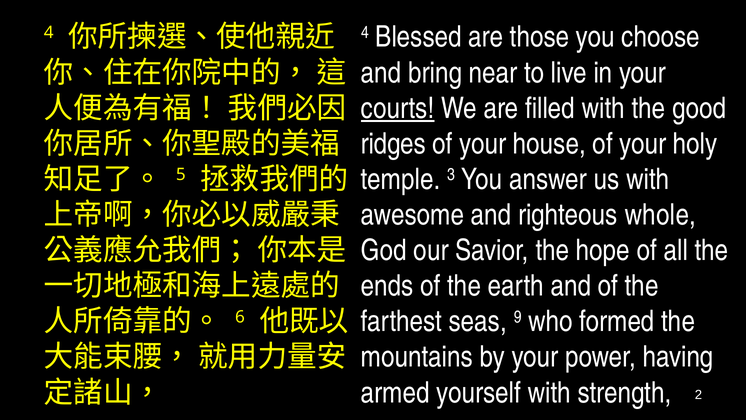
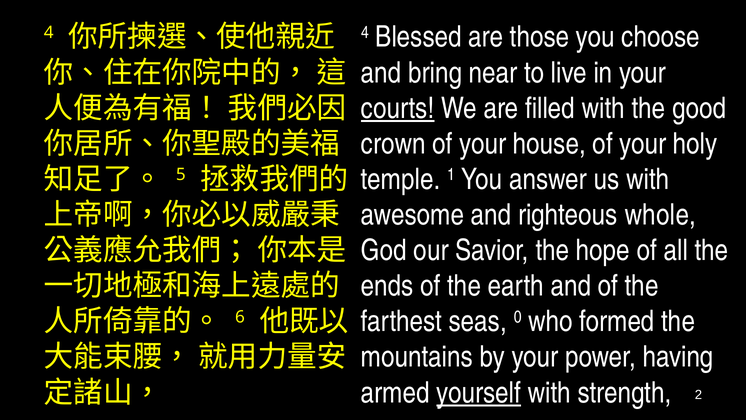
ridges: ridges -> crown (393, 144)
3: 3 -> 1 (451, 174)
9: 9 -> 0 (518, 317)
yourself underline: none -> present (479, 392)
